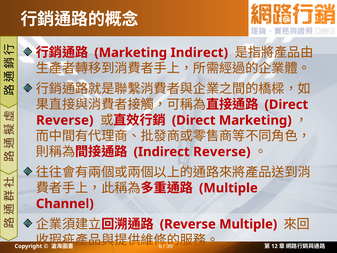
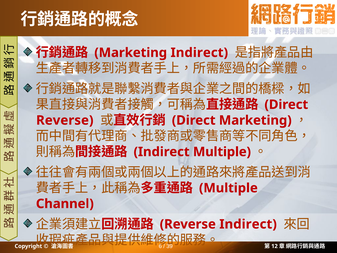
Indirect Reverse: Reverse -> Multiple (222, 152)
Reverse Multiple: Multiple -> Indirect (248, 224)
